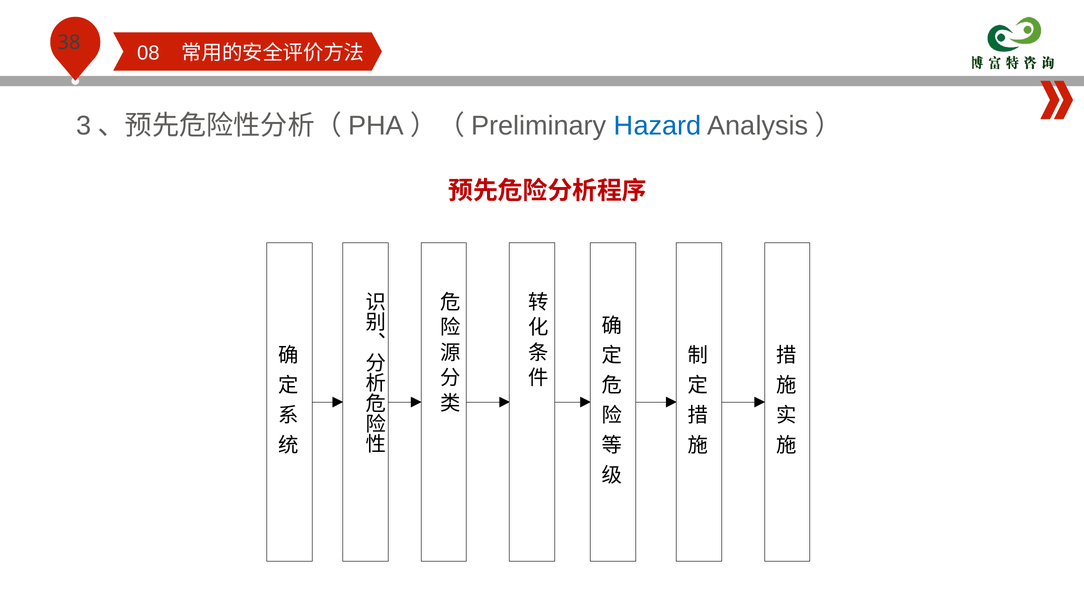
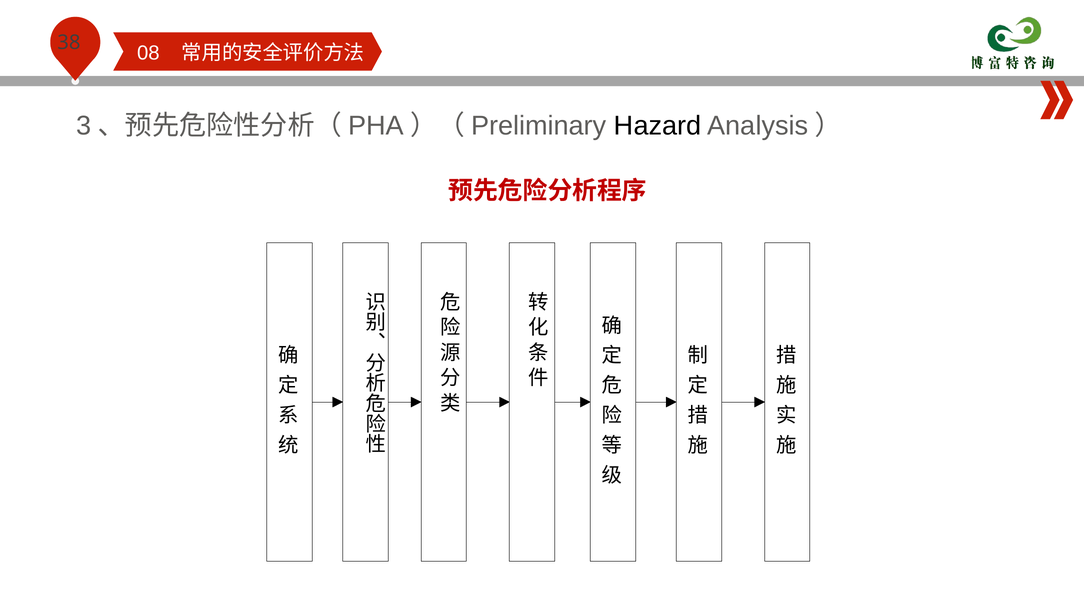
Hazard colour: blue -> black (658, 126)
